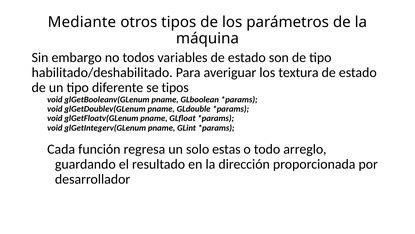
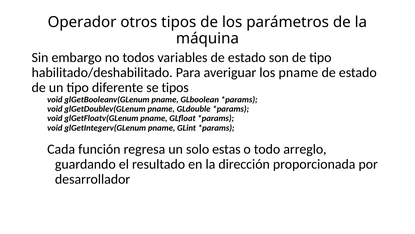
Mediante: Mediante -> Operador (82, 22)
los textura: textura -> pname (298, 72)
